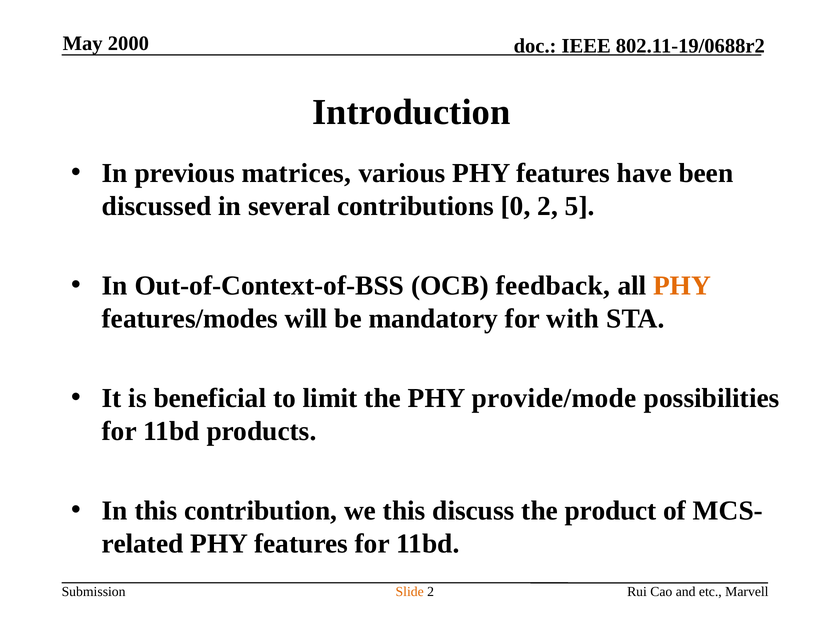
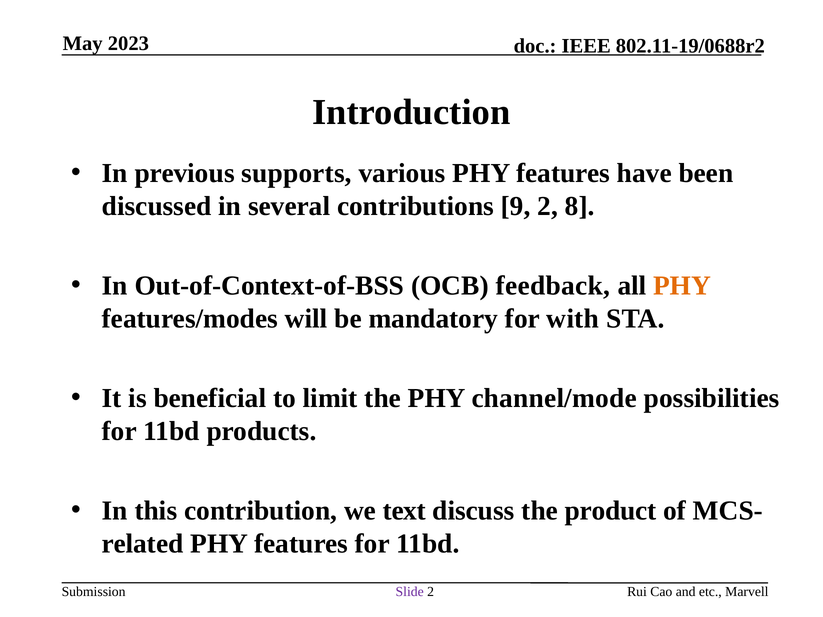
2000: 2000 -> 2023 (128, 44)
matrices: matrices -> supports (297, 173)
0: 0 -> 9 (516, 206)
5: 5 -> 8 (580, 206)
provide/mode: provide/mode -> channel/mode (554, 398)
we this: this -> text (404, 511)
Slide colour: orange -> purple (410, 592)
